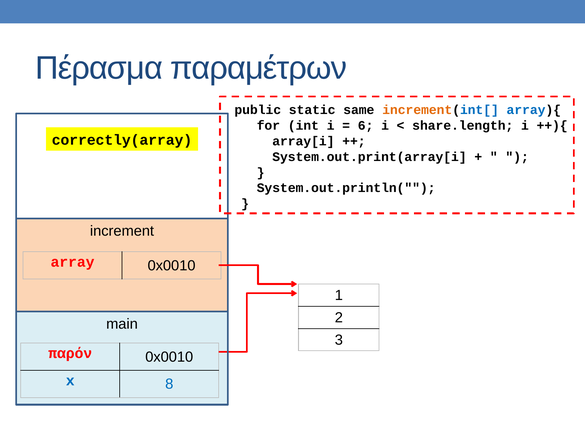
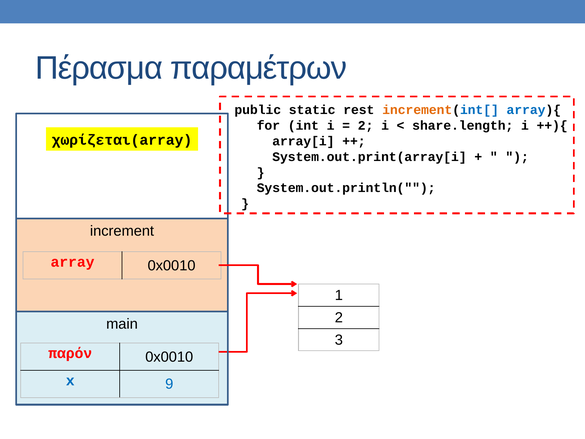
same: same -> rest (359, 110)
6: 6 -> 2 (366, 126)
correctly(array: correctly(array -> χωρίζεται(array (122, 140)
8: 8 -> 9 (169, 384)
